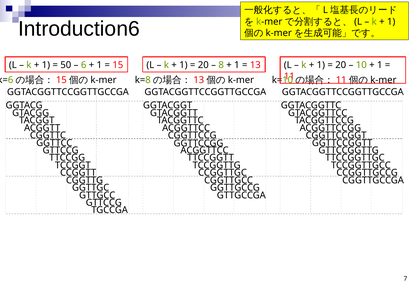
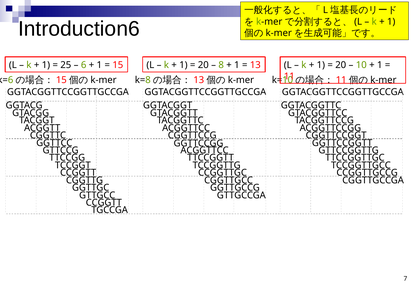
50: 50 -> 25 (66, 65)
GTTCCG: GTTCCG -> CCGGTT (104, 202)
